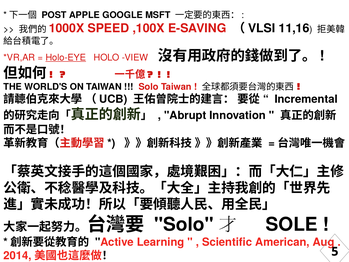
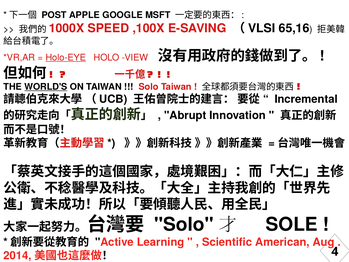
11,16: 11,16 -> 65,16 (294, 28)
WORLD'S underline: none -> present (46, 87)
5: 5 -> 4 (335, 251)
